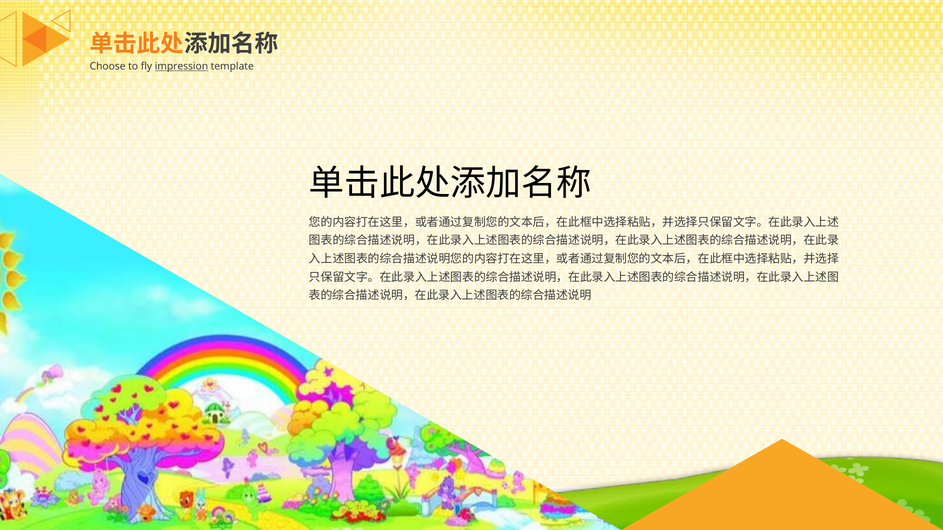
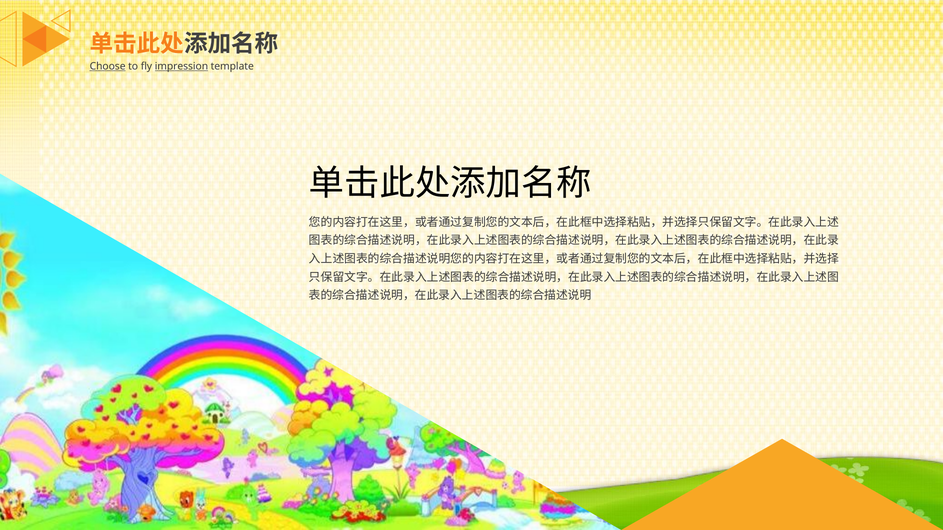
Choose underline: none -> present (108, 66)
